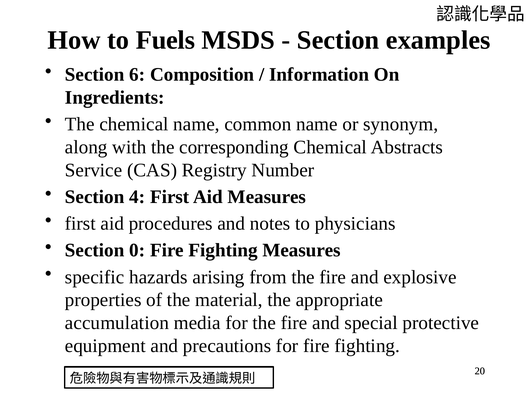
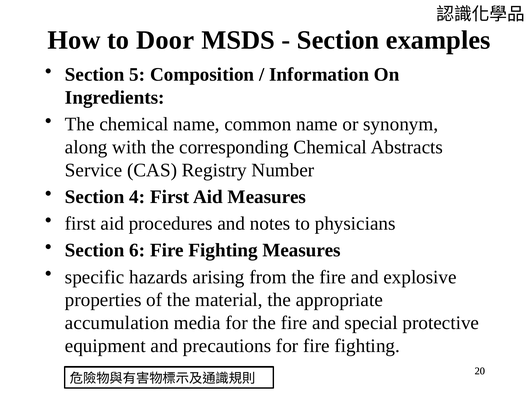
Fuels: Fuels -> Door (165, 40)
6: 6 -> 5 (137, 75)
0: 0 -> 6 (137, 251)
